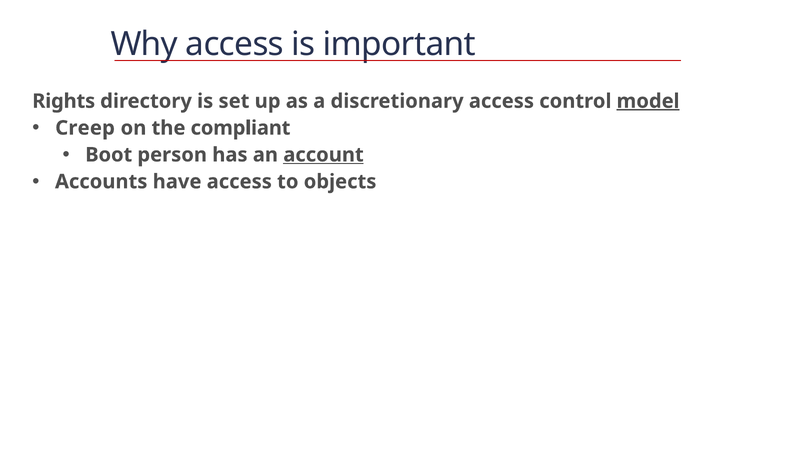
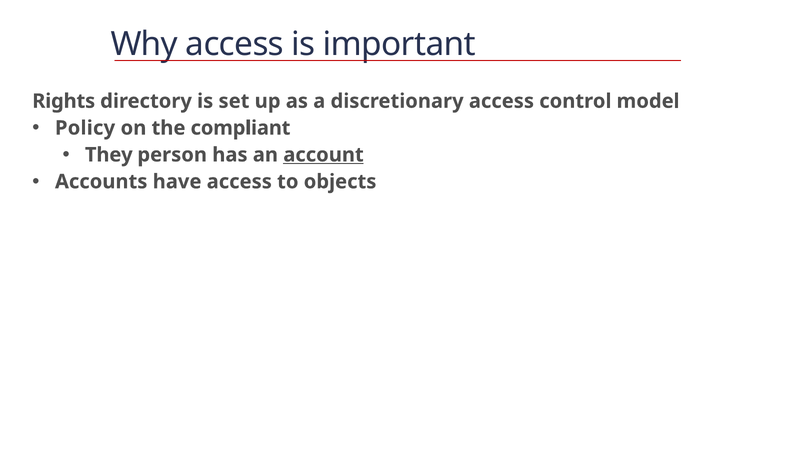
model underline: present -> none (648, 101)
Creep: Creep -> Policy (85, 128)
Boot: Boot -> They (109, 155)
